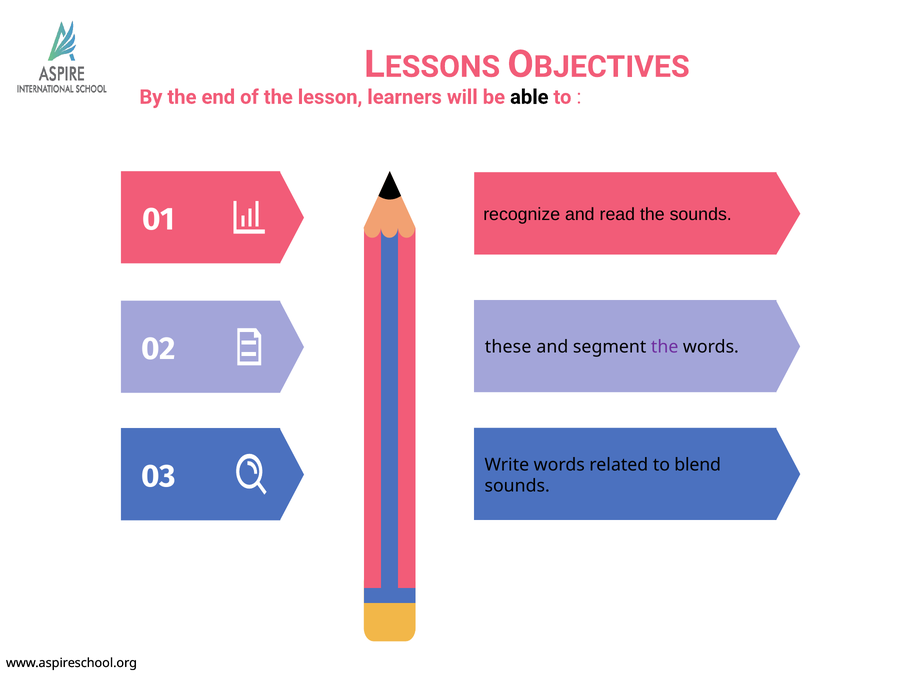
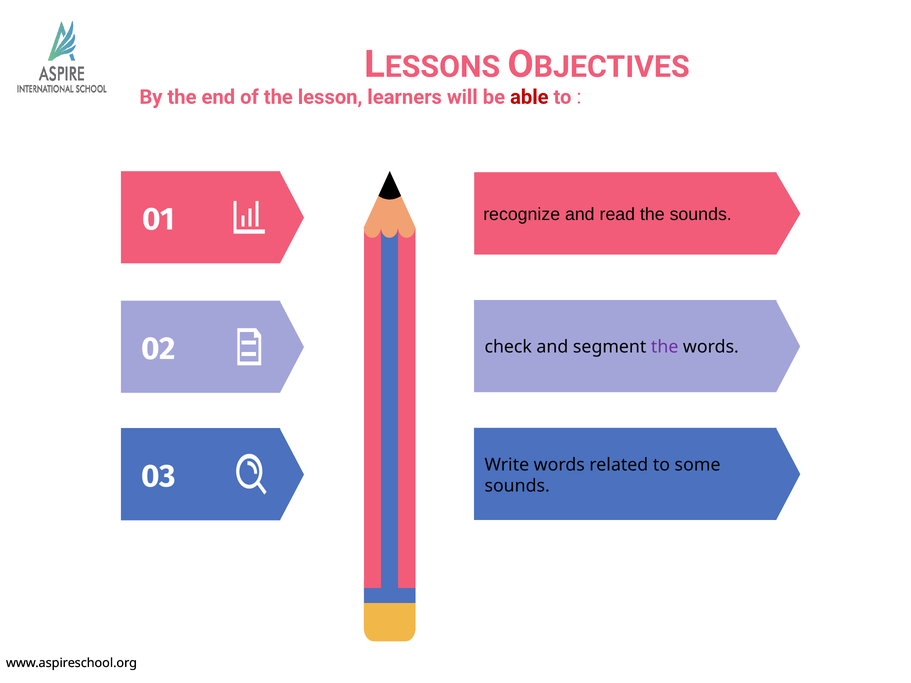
able colour: black -> red (529, 97)
these: these -> check (508, 347)
blend: blend -> some (698, 465)
